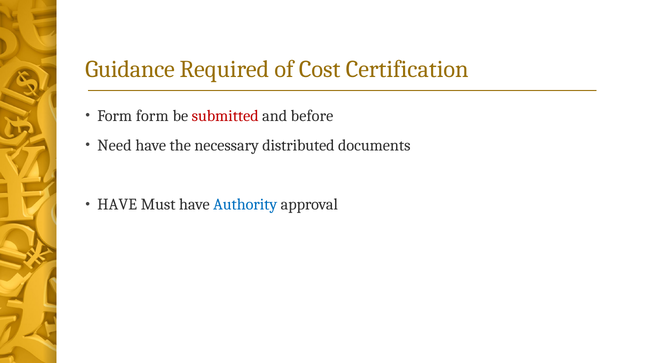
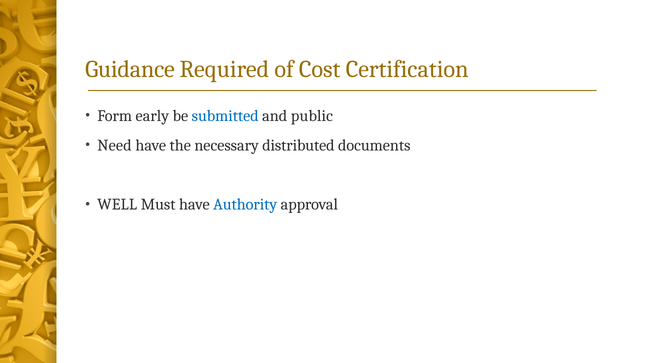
Form form: form -> early (152, 116)
submitted colour: red -> blue (225, 116)
before: before -> public (312, 116)
HAVE: HAVE -> WELL (117, 204)
